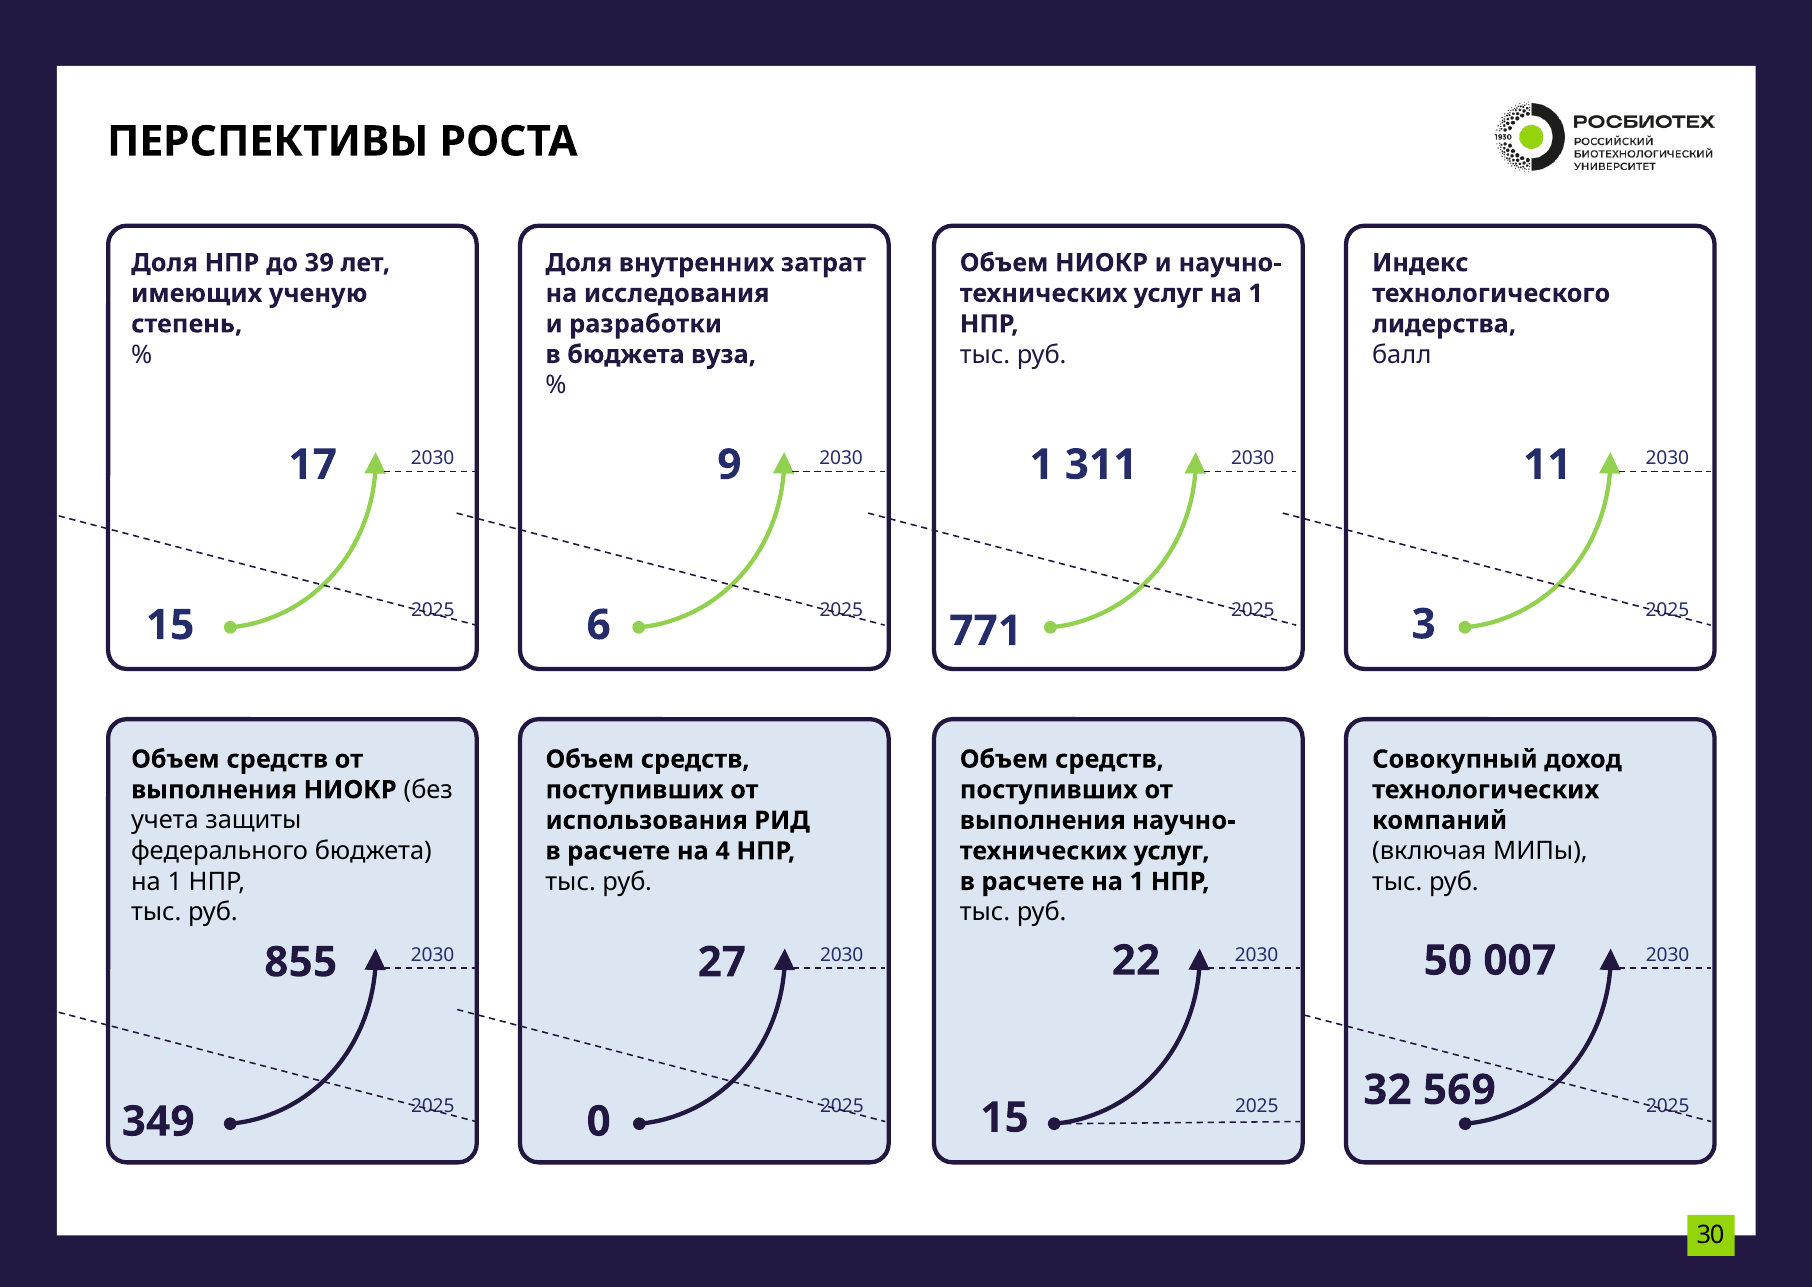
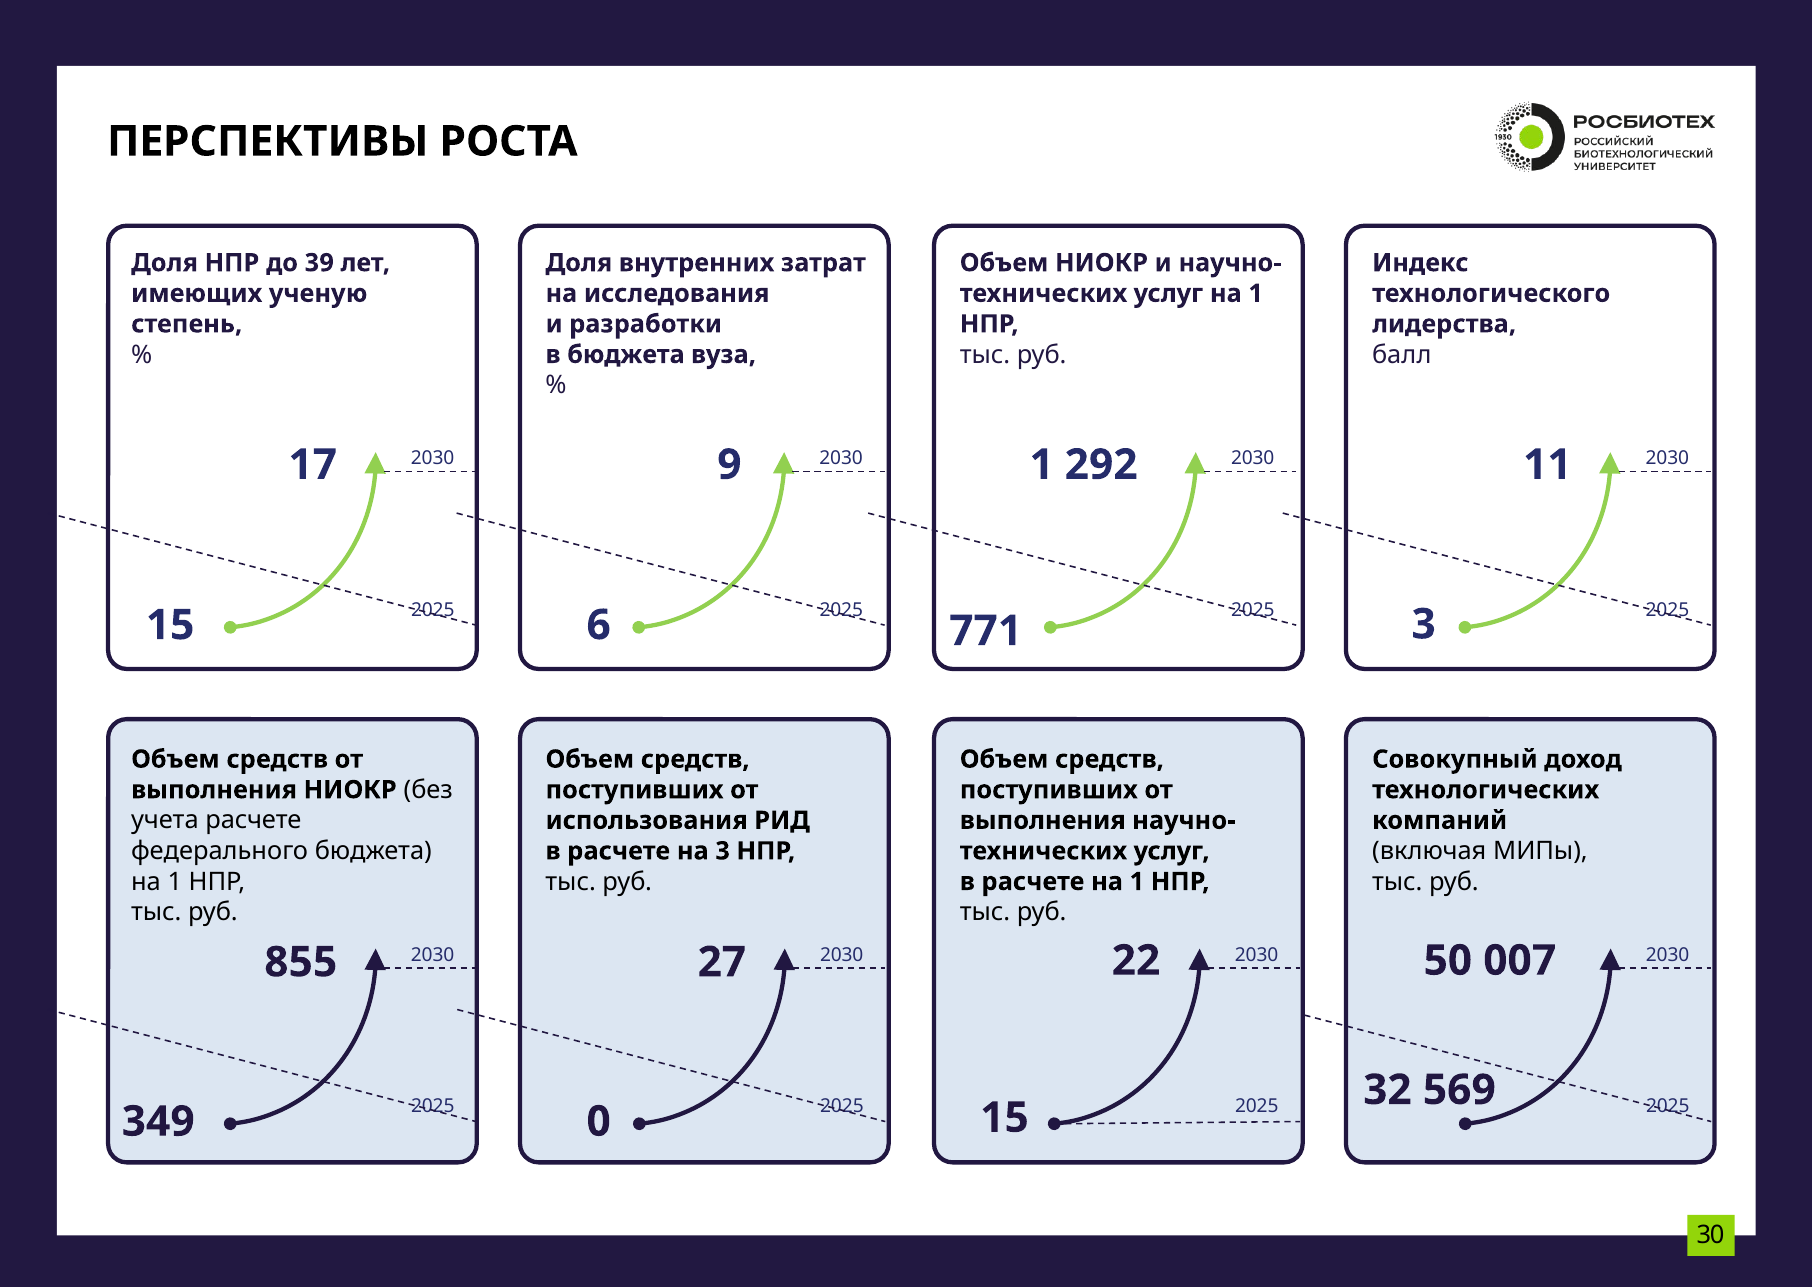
311: 311 -> 292 (1101, 465)
учета защиты: защиты -> расчете (253, 821)
на 4: 4 -> 3 (723, 851)
